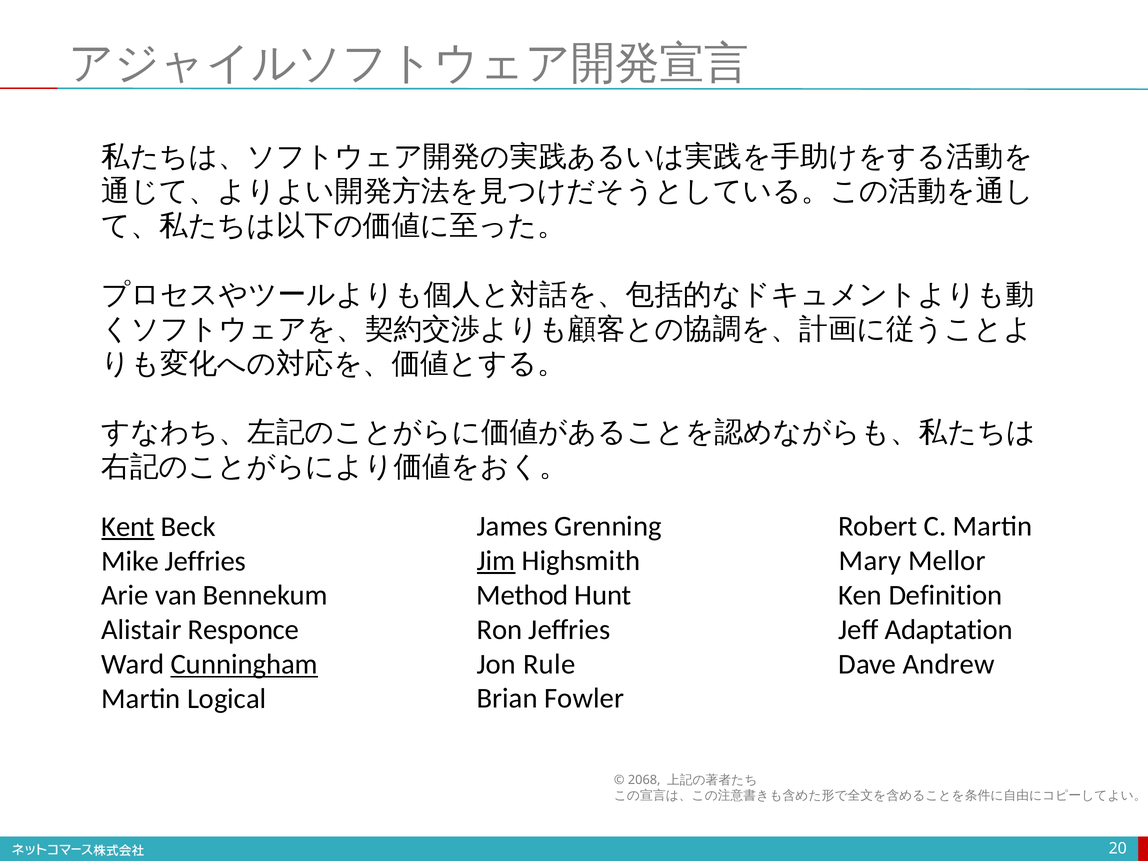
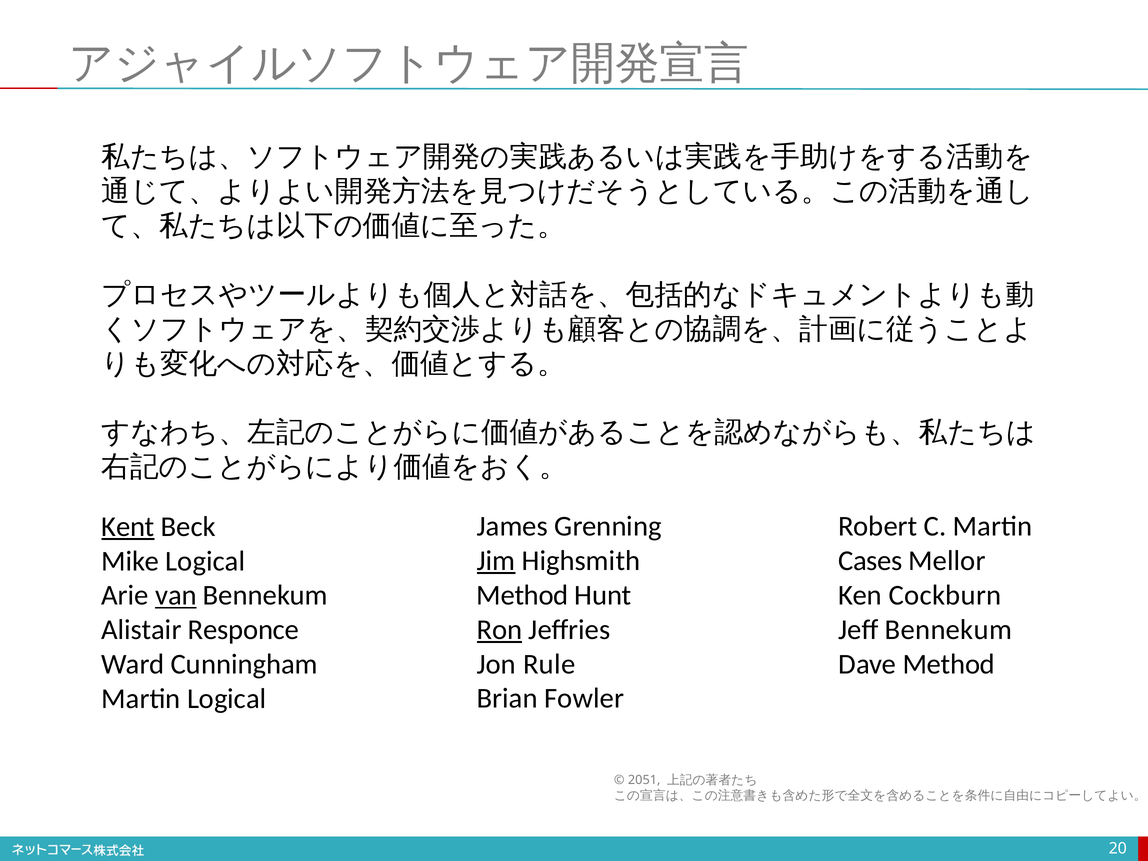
Mary: Mary -> Cases (870, 561)
Mike Jeffries: Jeffries -> Logical (205, 561)
Definition: Definition -> Cockburn (945, 595)
van underline: none -> present (176, 595)
Ron underline: none -> present (499, 630)
Jeff Adaptation: Adaptation -> Bennekum (948, 630)
Dave Andrew: Andrew -> Method (949, 664)
Cunningham underline: present -> none (244, 664)
2068: 2068 -> 2051 (644, 780)
